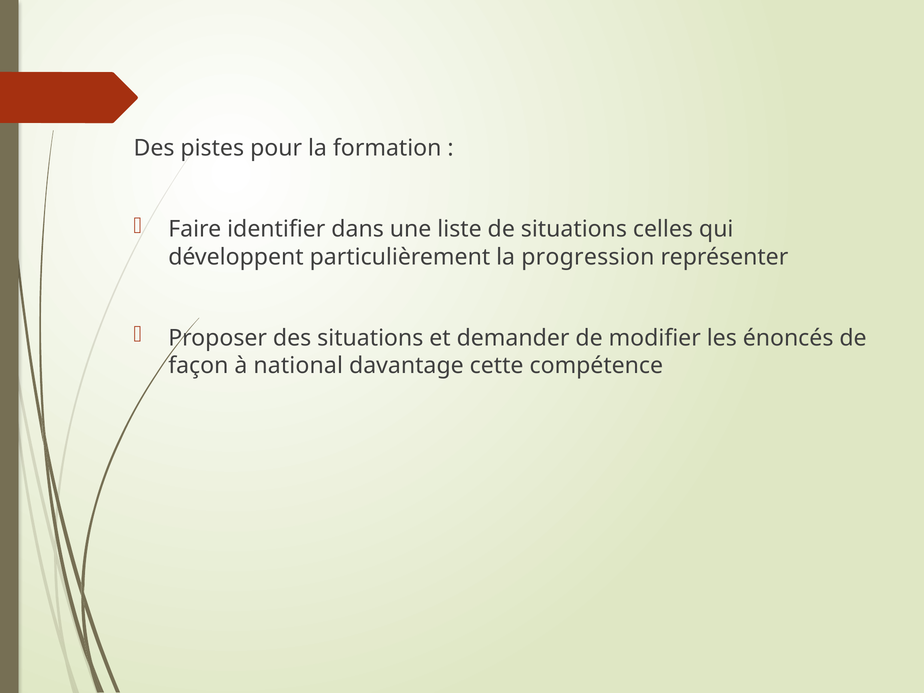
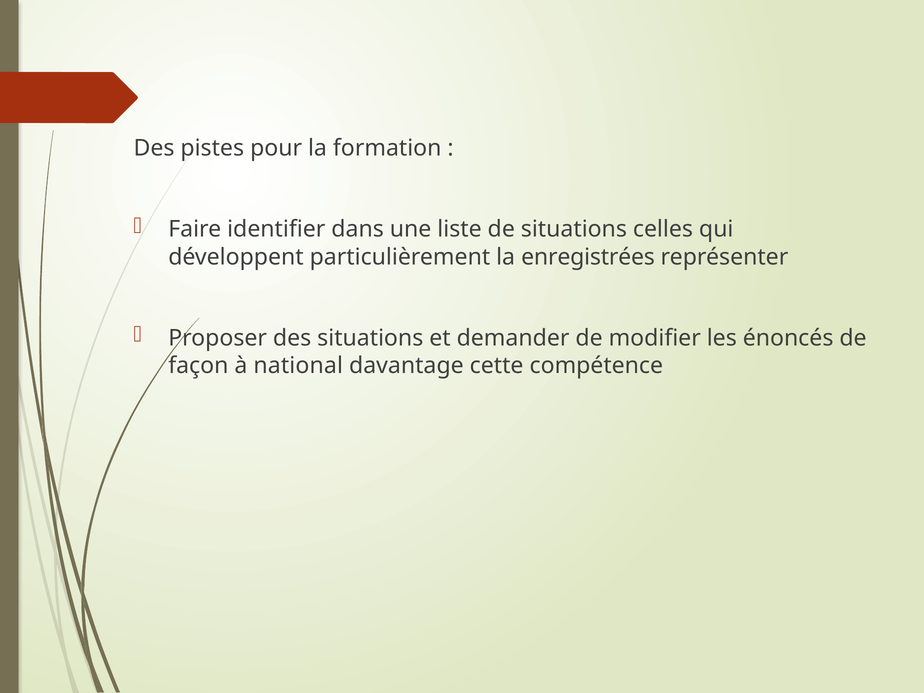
progression: progression -> enregistrées (588, 257)
